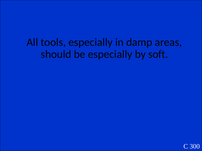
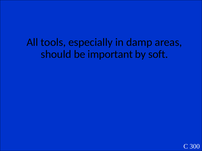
be especially: especially -> important (110, 54)
